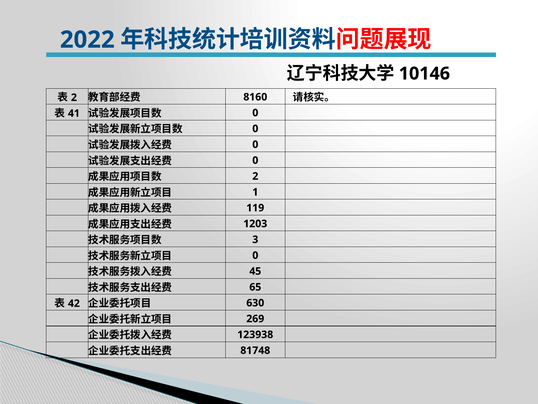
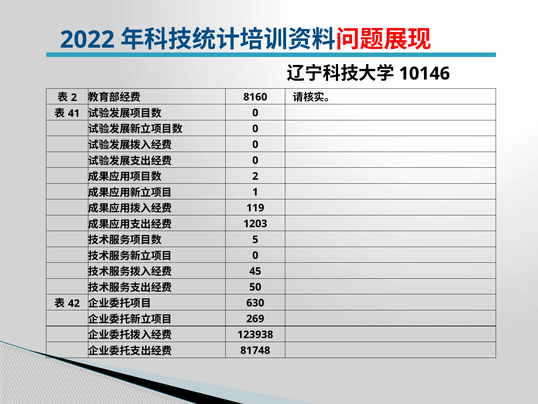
3: 3 -> 5 (255, 239)
65: 65 -> 50 (255, 287)
